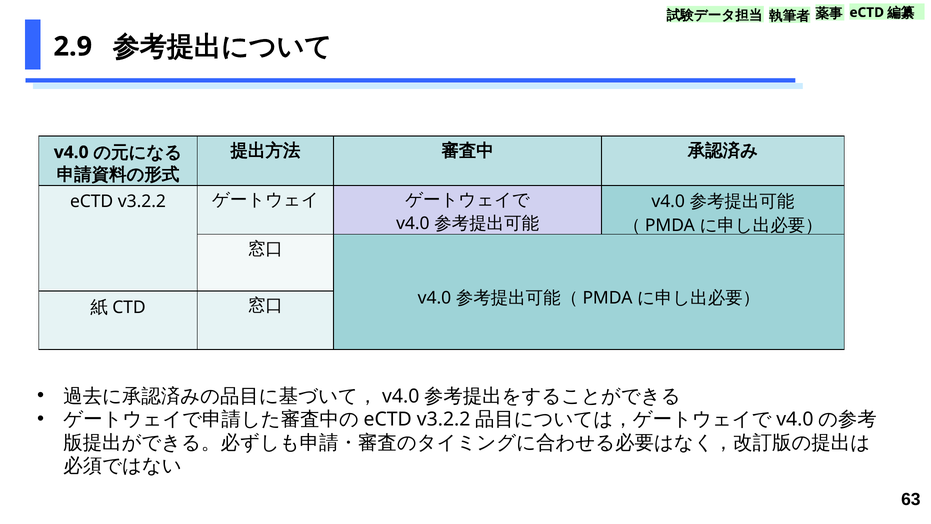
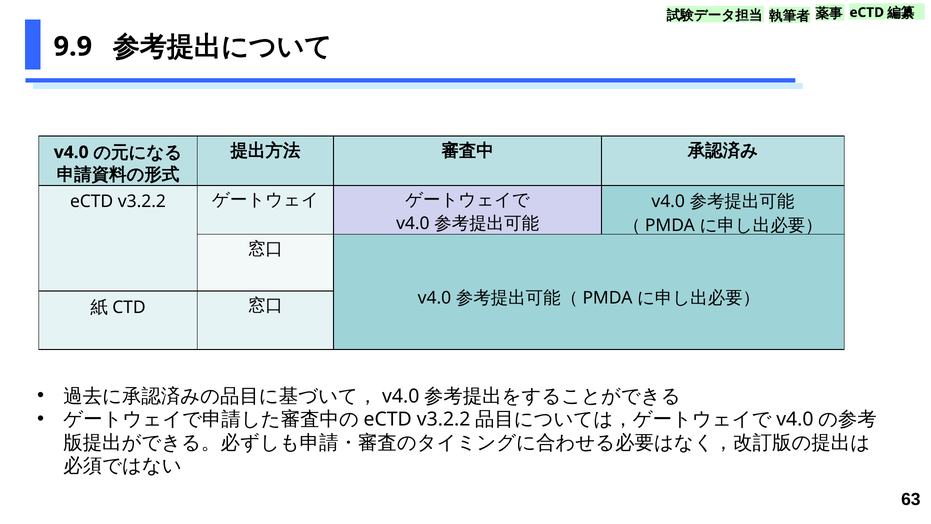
2.9: 2.9 -> 9.9 (73, 47)
